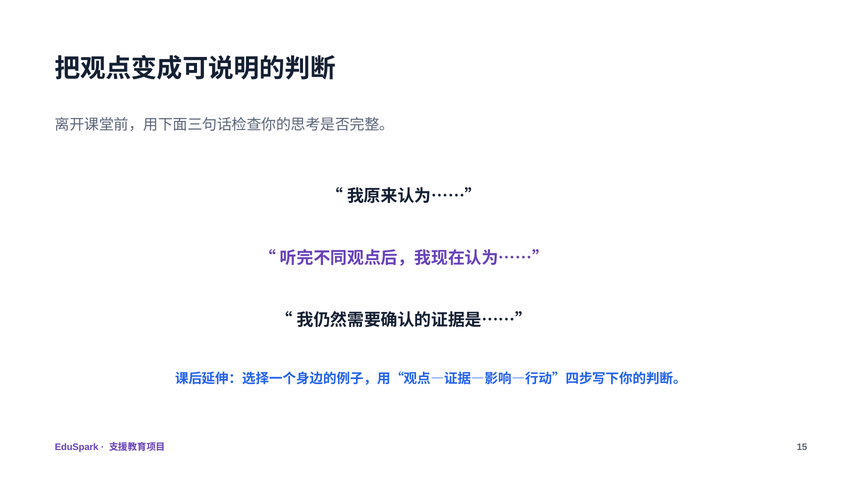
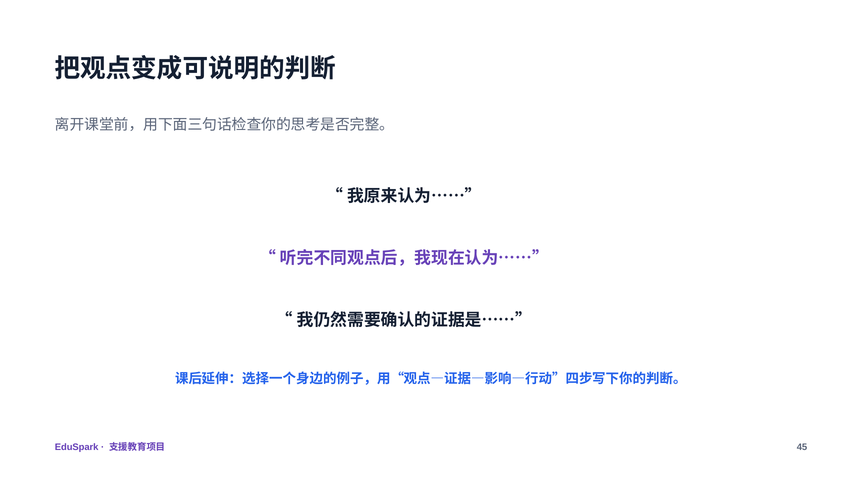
15: 15 -> 45 (802, 447)
